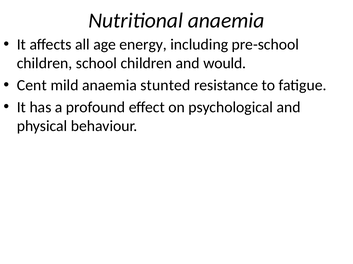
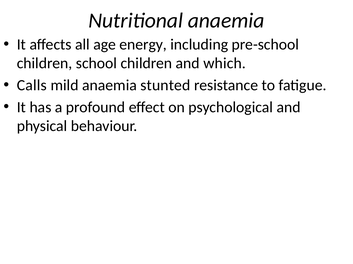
would: would -> which (225, 63)
Cent: Cent -> Calls (32, 85)
